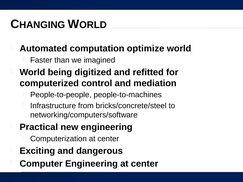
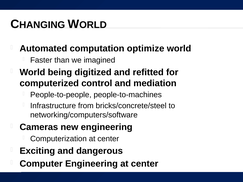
Practical: Practical -> Cameras (39, 127)
